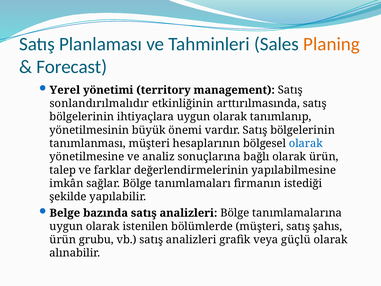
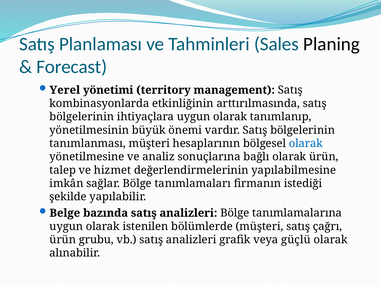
Planing colour: orange -> black (332, 44)
sonlandırılmalıdır: sonlandırılmalıdır -> kombinasyonlarda (99, 103)
farklar: farklar -> hizmet (113, 170)
şahıs: şahıs -> çağrı (328, 226)
